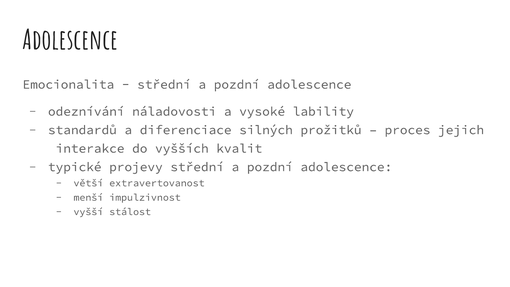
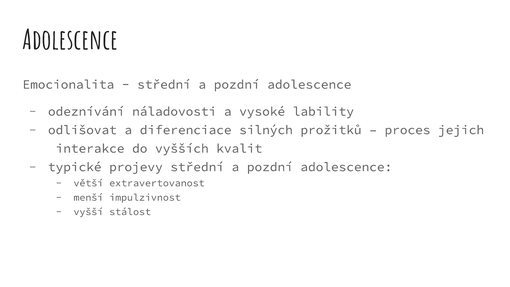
standardů: standardů -> odlišovat (82, 130)
